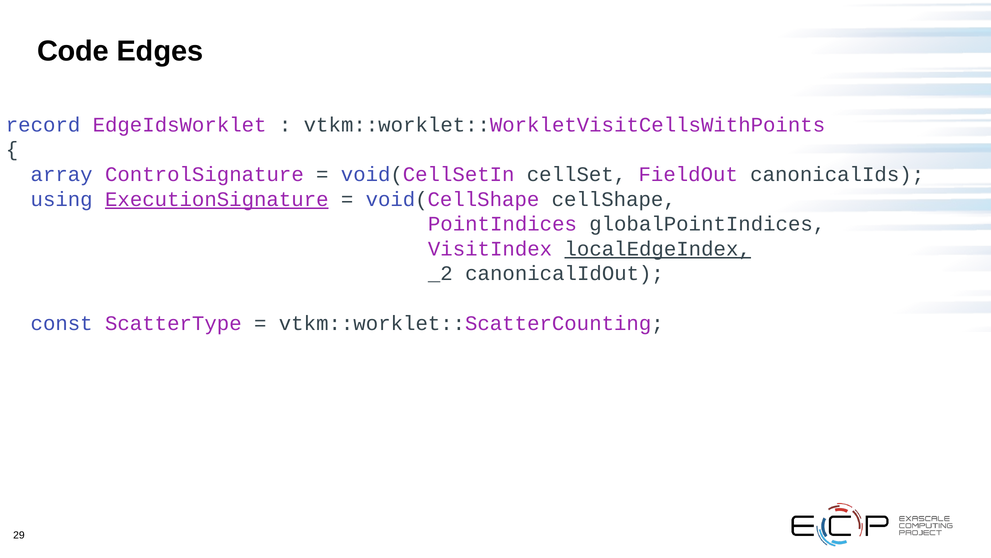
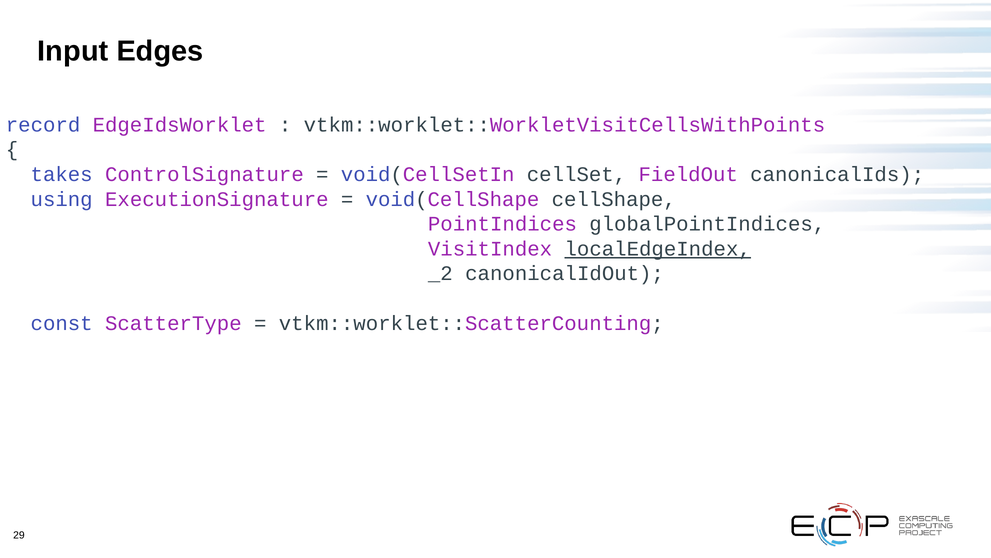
Code: Code -> Input (73, 51)
array: array -> takes (62, 174)
ExecutionSignature underline: present -> none (217, 199)
